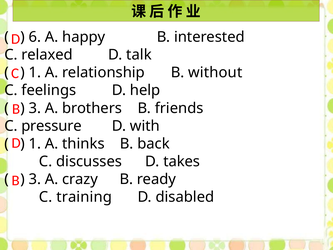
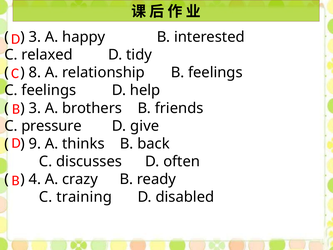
6: 6 -> 3 (35, 37)
talk: talk -> tidy (139, 55)
1: 1 -> 8 (35, 73)
B without: without -> feelings (215, 73)
with: with -> give (145, 126)
1: 1 -> 9 (35, 144)
takes: takes -> often (182, 161)
3: 3 -> 4 (35, 179)
